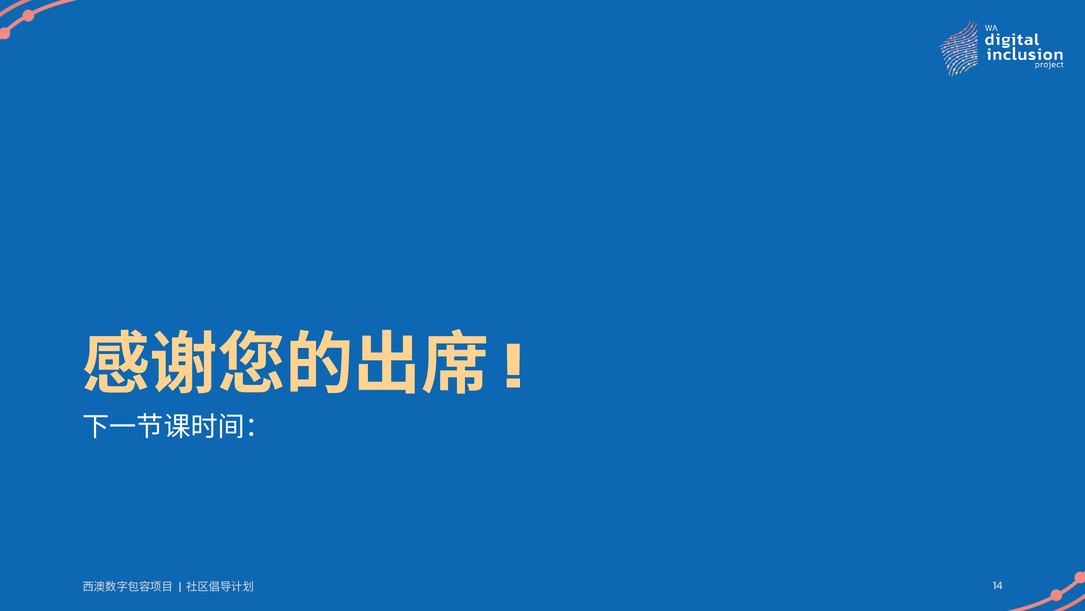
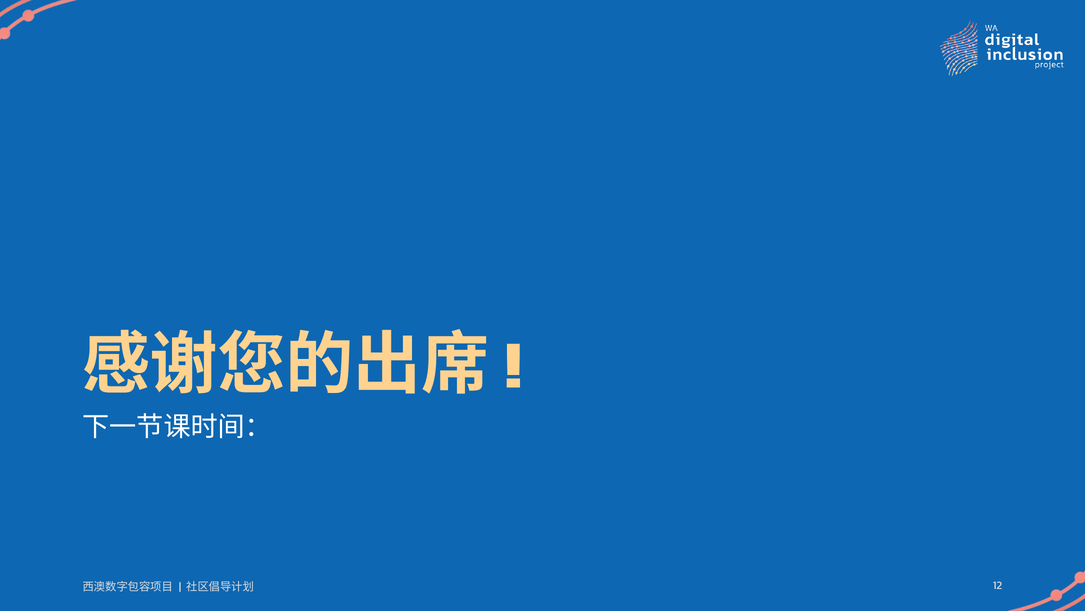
14: 14 -> 12 (998, 585)
